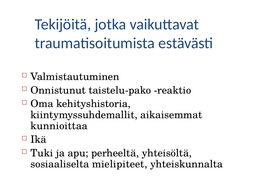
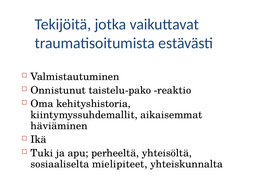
kunnioittaa: kunnioittaa -> häviäminen (59, 126)
